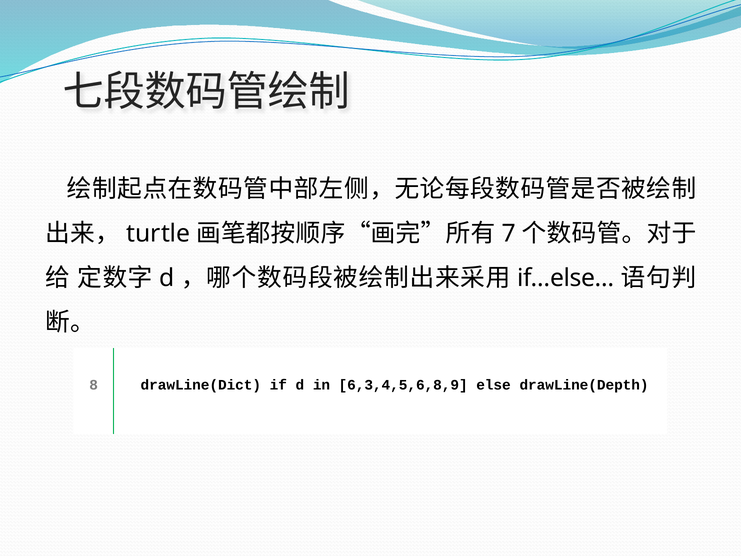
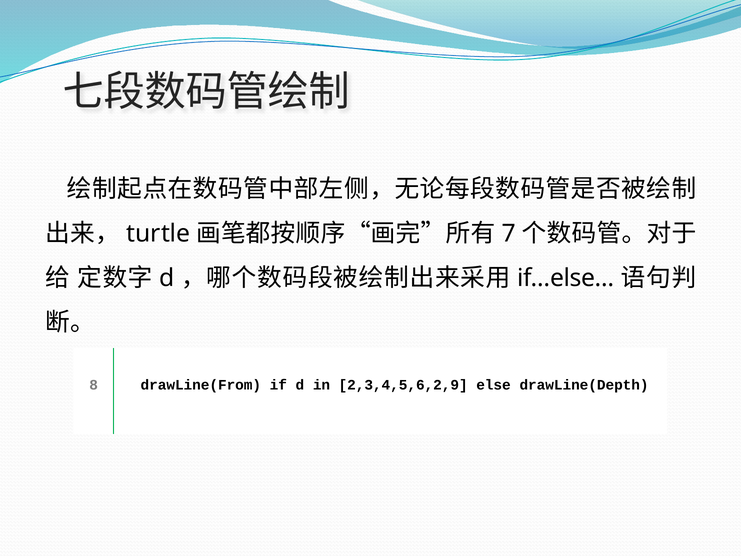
drawLine(Dict: drawLine(Dict -> drawLine(From (201, 385)
6,3,4,5,6,8,9: 6,3,4,5,6,8,9 -> 2,3,4,5,6,2,9 (403, 385)
